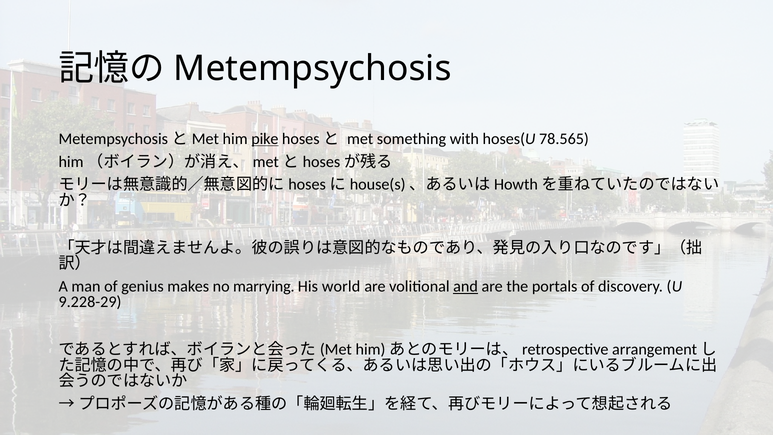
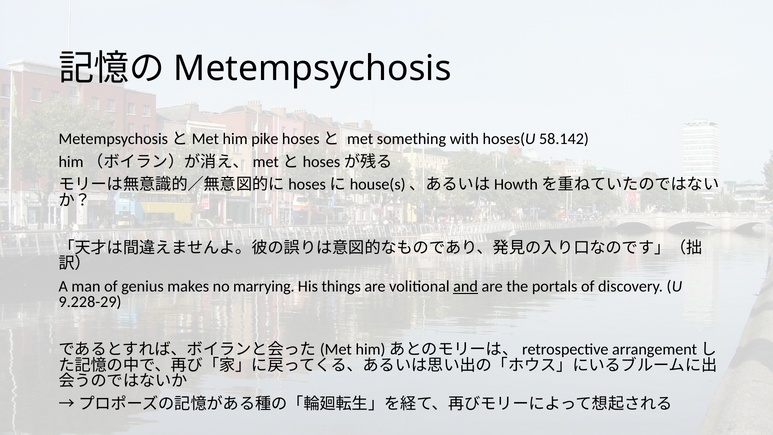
pike underline: present -> none (265, 139)
78.565: 78.565 -> 58.142 (564, 139)
world: world -> things (341, 286)
